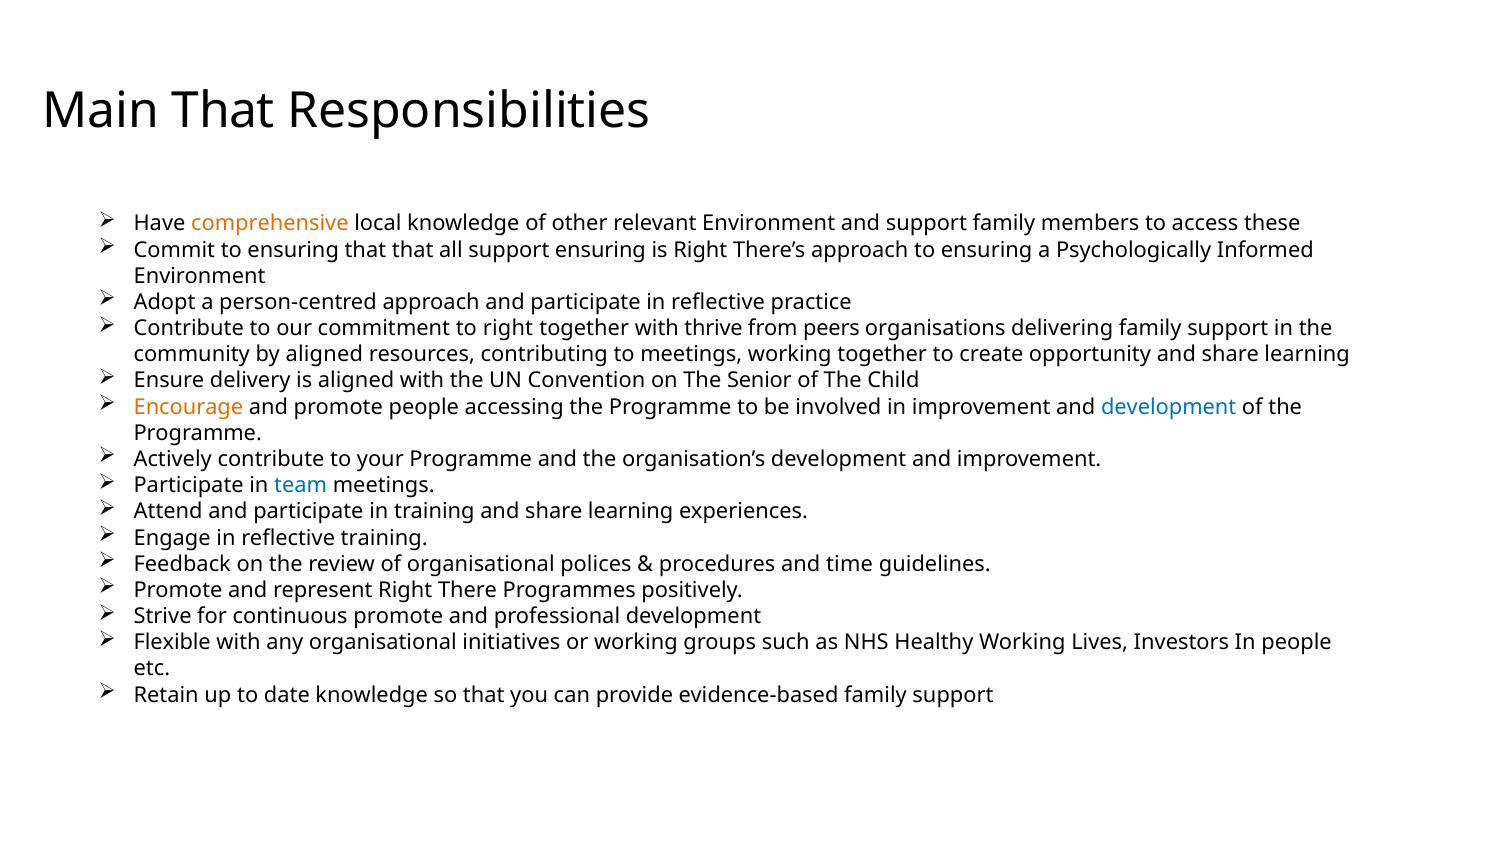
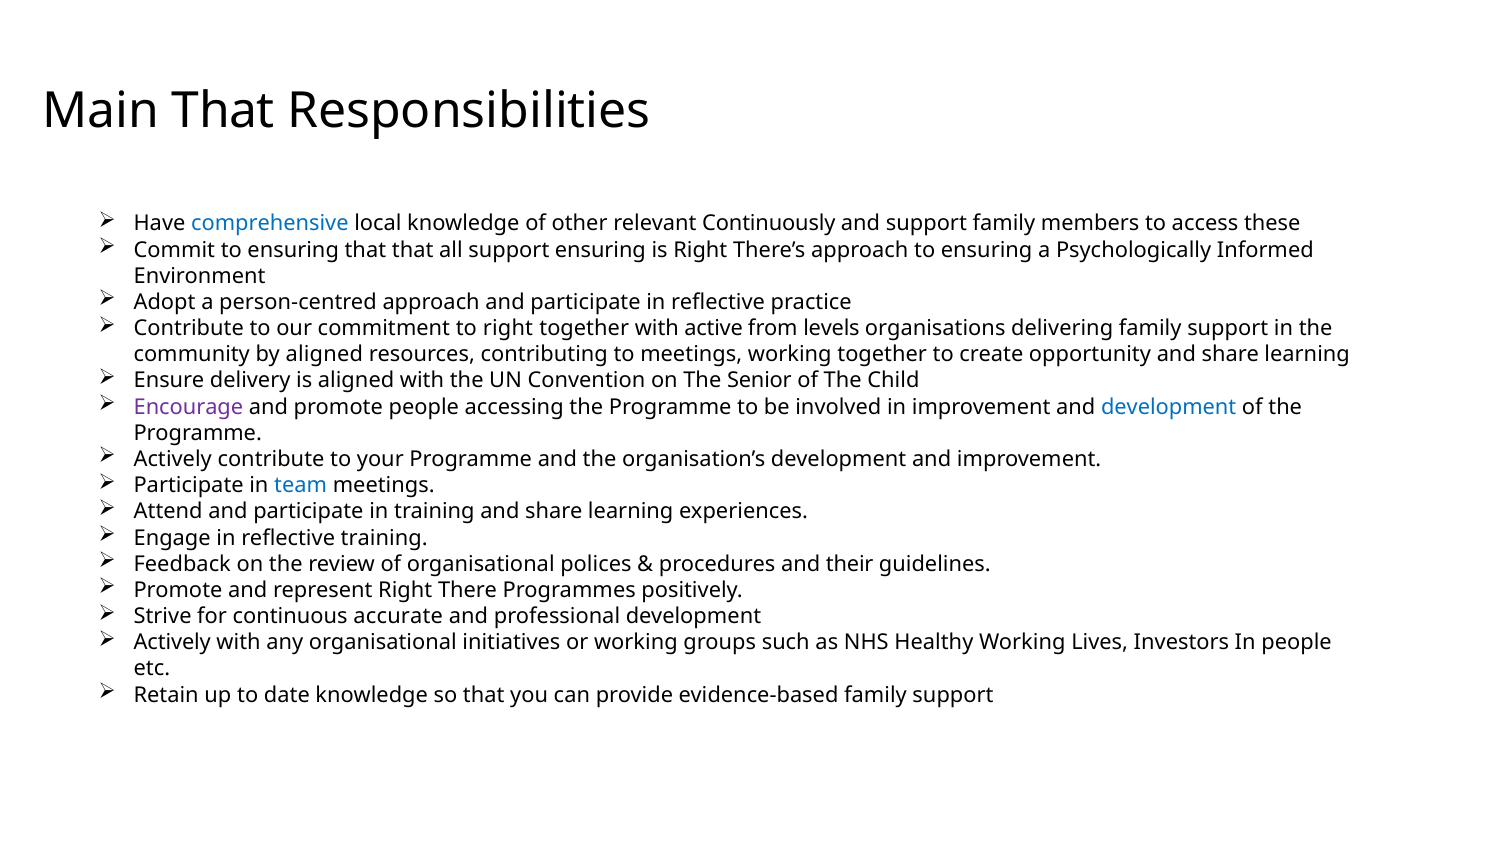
comprehensive colour: orange -> blue (270, 224)
relevant Environment: Environment -> Continuously (769, 224)
thrive: thrive -> active (714, 329)
peers: peers -> levels (831, 329)
Encourage colour: orange -> purple (188, 407)
time: time -> their (850, 564)
continuous promote: promote -> accurate (398, 617)
Flexible: Flexible -> Actively (172, 643)
